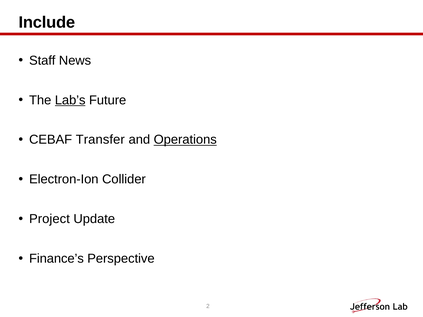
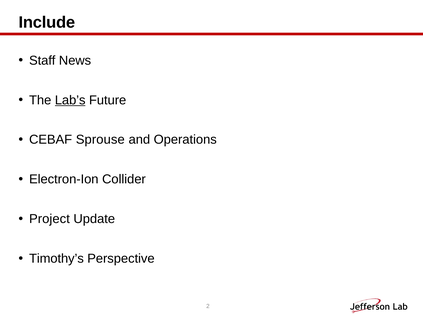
Transfer: Transfer -> Sprouse (100, 140)
Operations underline: present -> none (185, 140)
Finance’s: Finance’s -> Timothy’s (56, 259)
